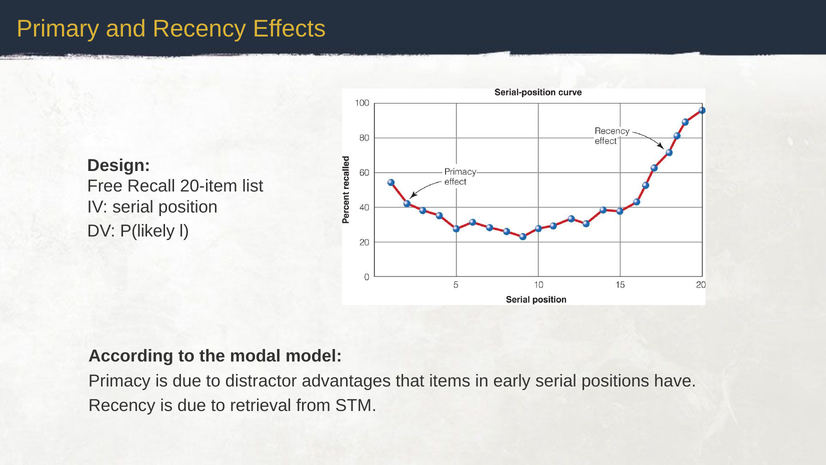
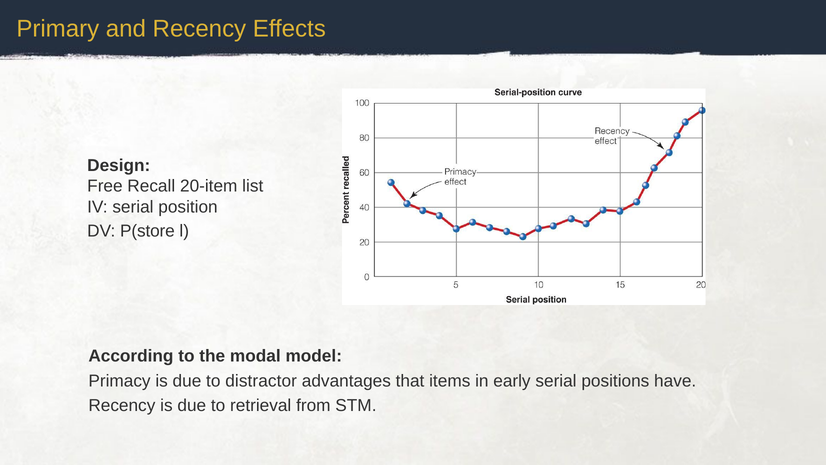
P(likely: P(likely -> P(store (147, 231)
